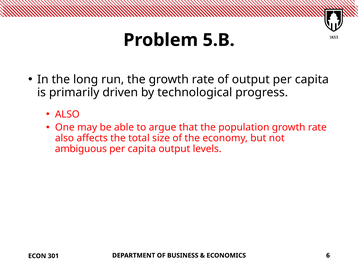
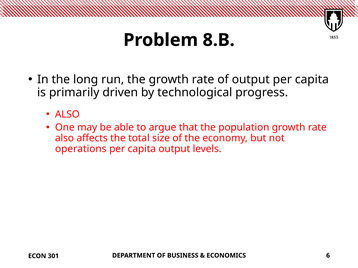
5.B: 5.B -> 8.B (219, 40)
ambiguous: ambiguous -> operations (81, 149)
